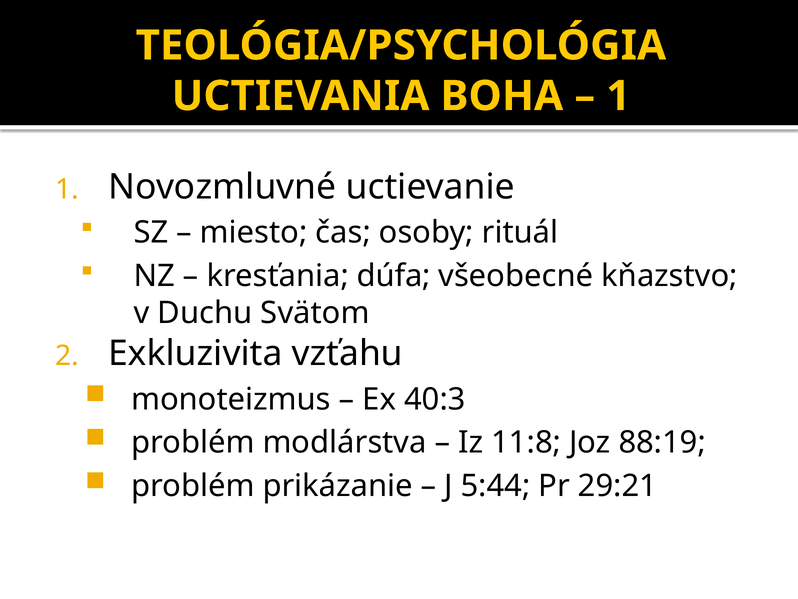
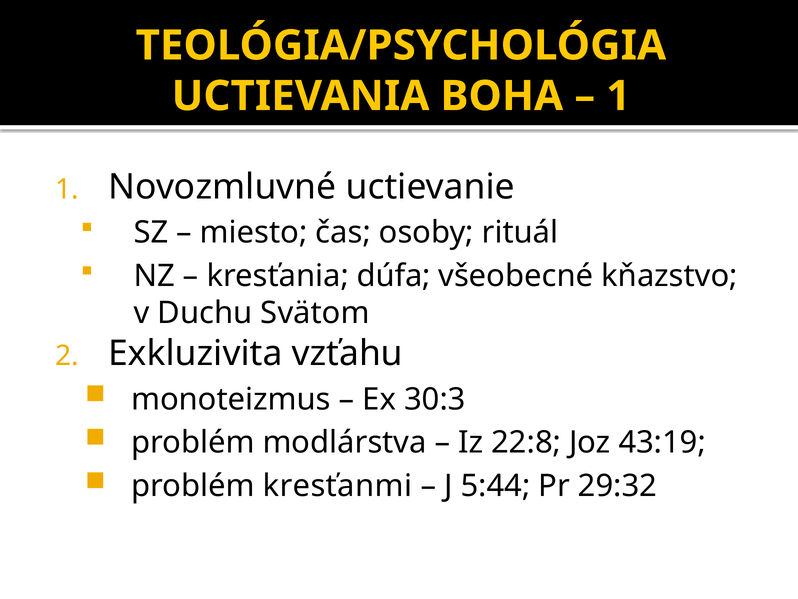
40:3: 40:3 -> 30:3 (435, 399)
11:8: 11:8 -> 22:8 (526, 442)
88:19: 88:19 -> 43:19 (662, 442)
prikázanie: prikázanie -> kresťanmi (338, 486)
29:21: 29:21 -> 29:32 (618, 486)
